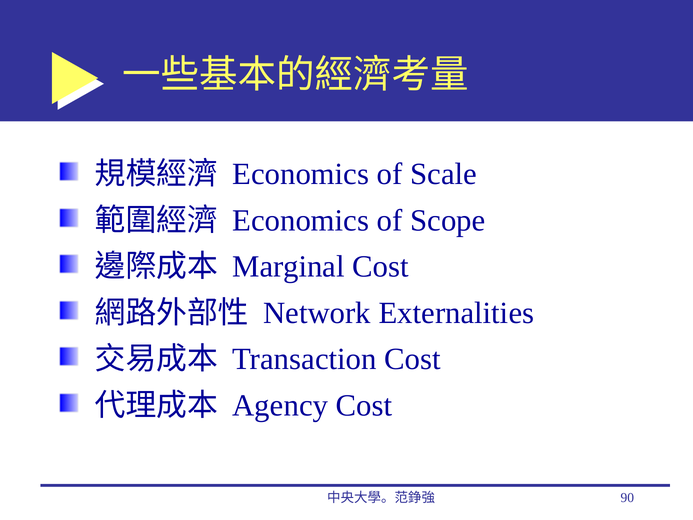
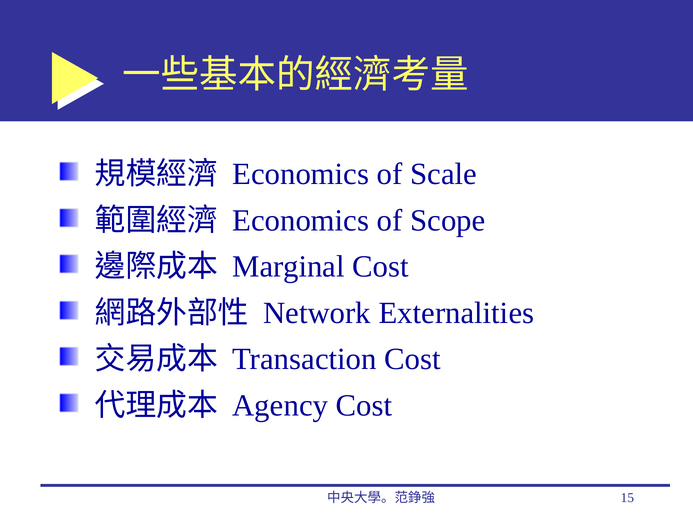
90: 90 -> 15 (627, 498)
